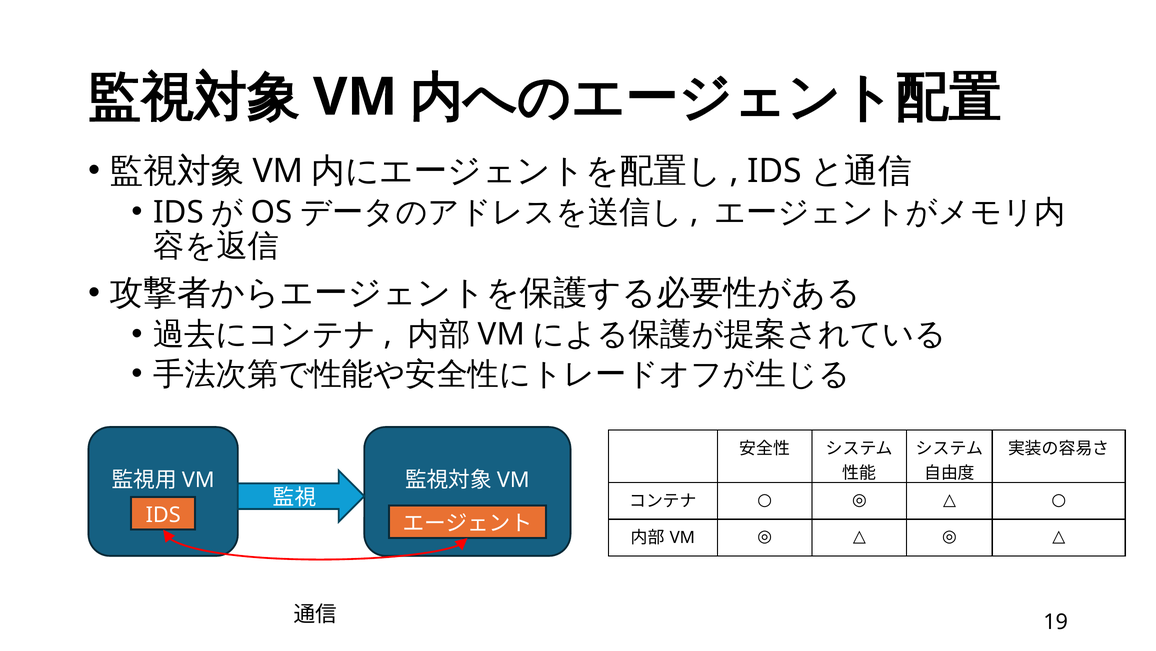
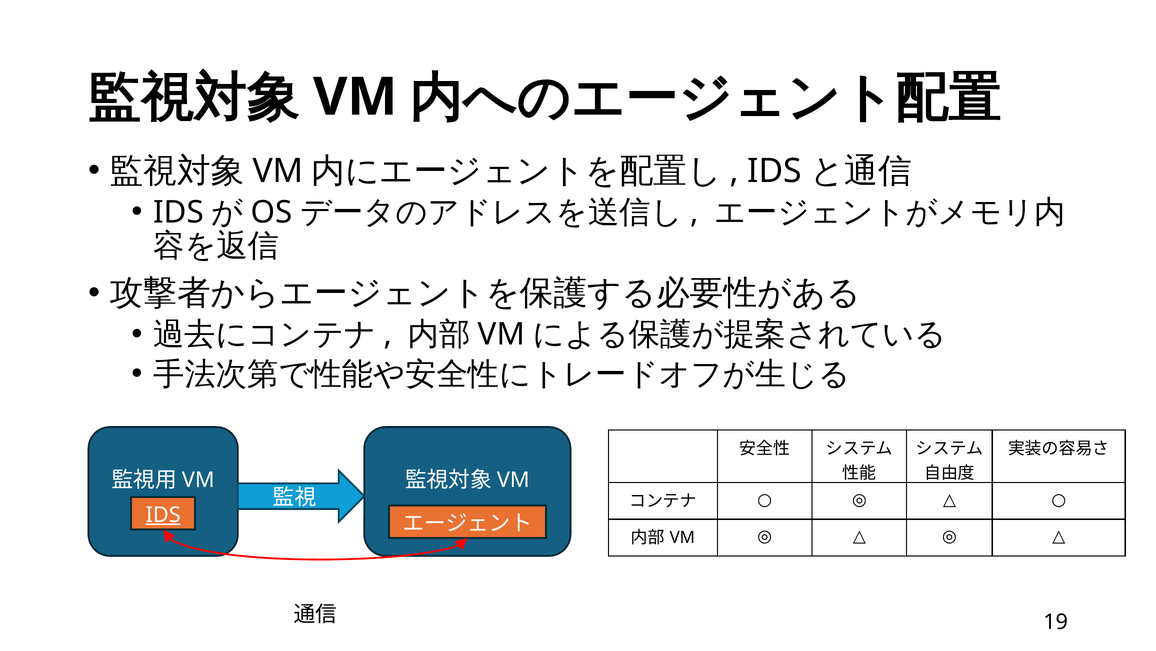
IDS underline: none -> present (163, 514)
